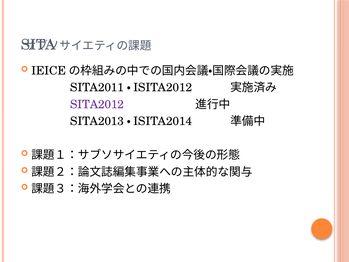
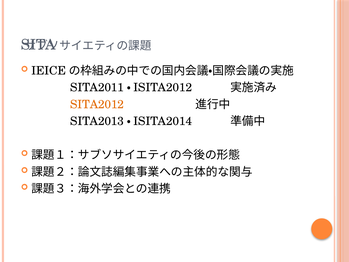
SITA2012 colour: purple -> orange (97, 104)
